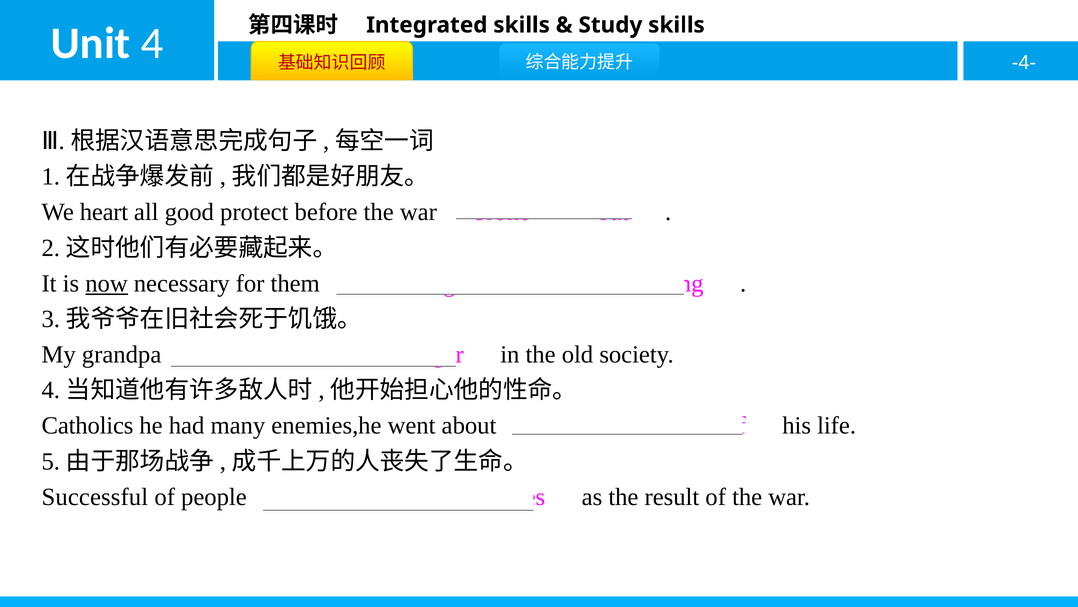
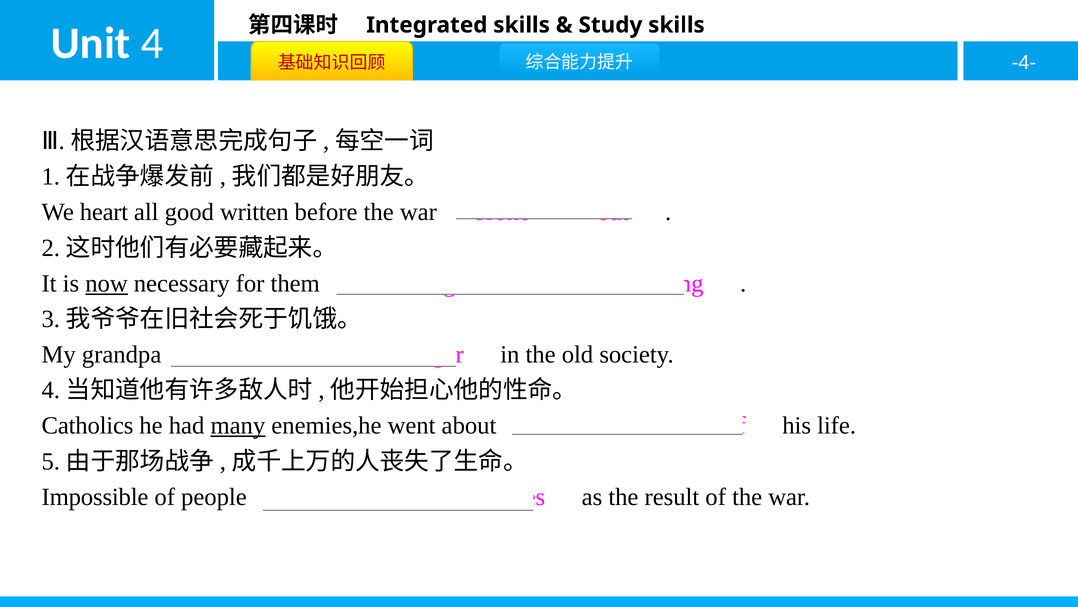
protect: protect -> written (254, 212)
many underline: none -> present (238, 425)
Successful: Successful -> Impossible (95, 496)
